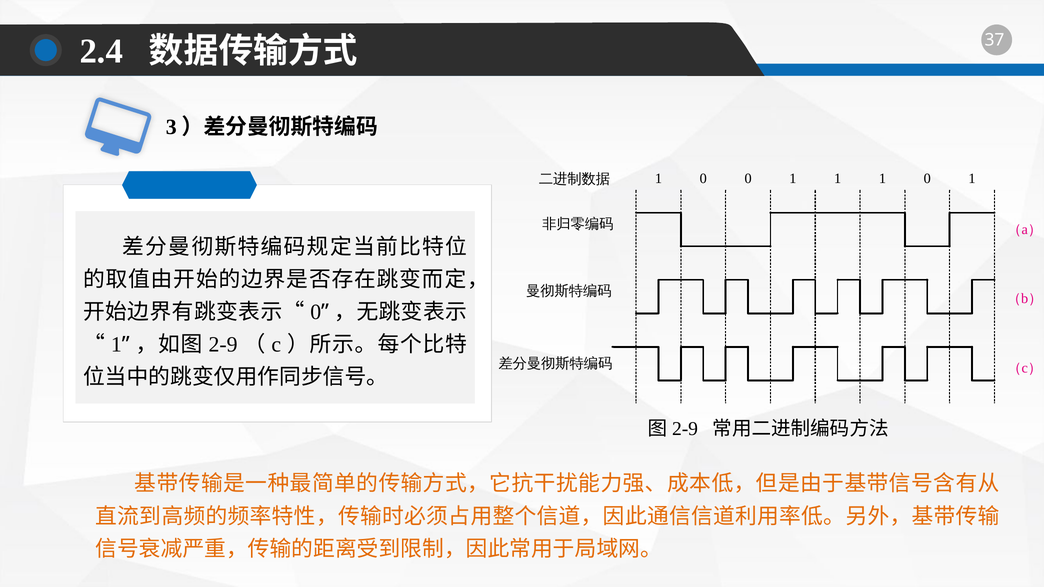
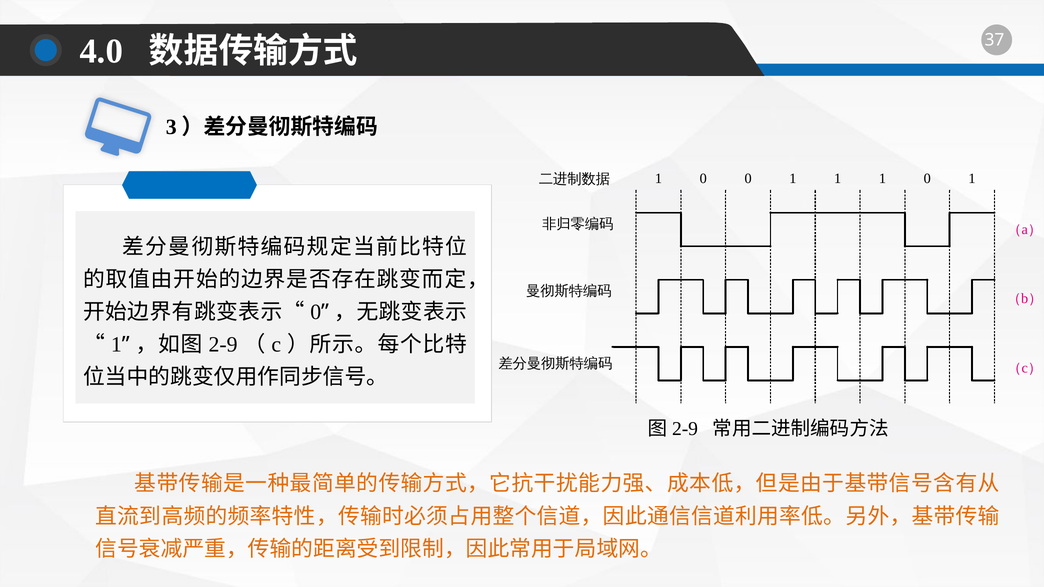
2.4: 2.4 -> 4.0 (101, 51)
